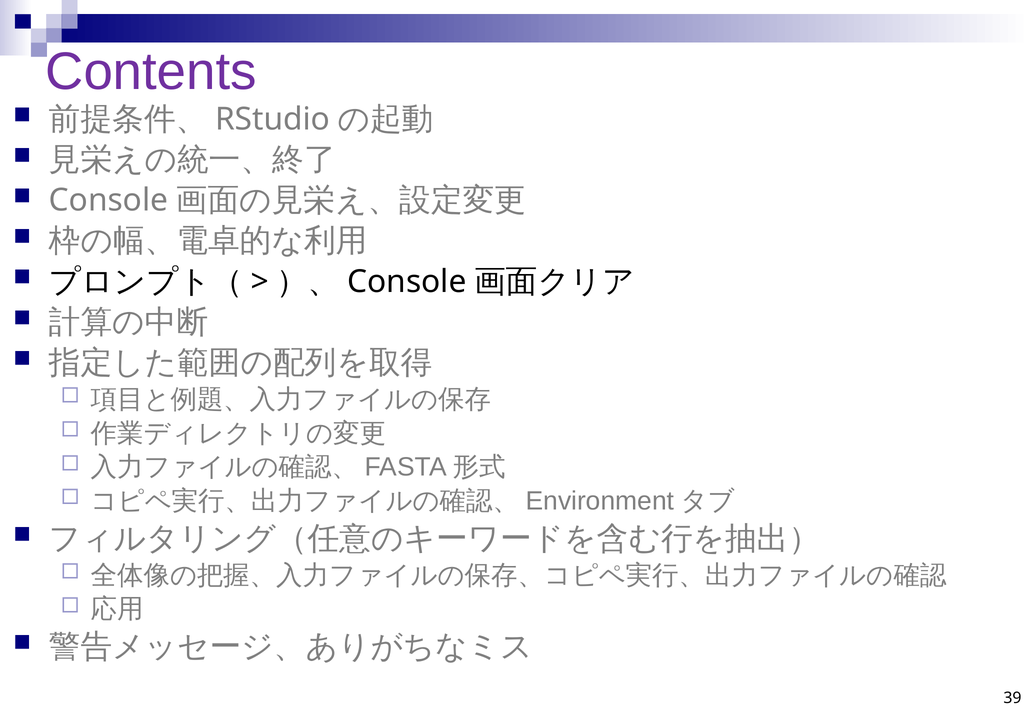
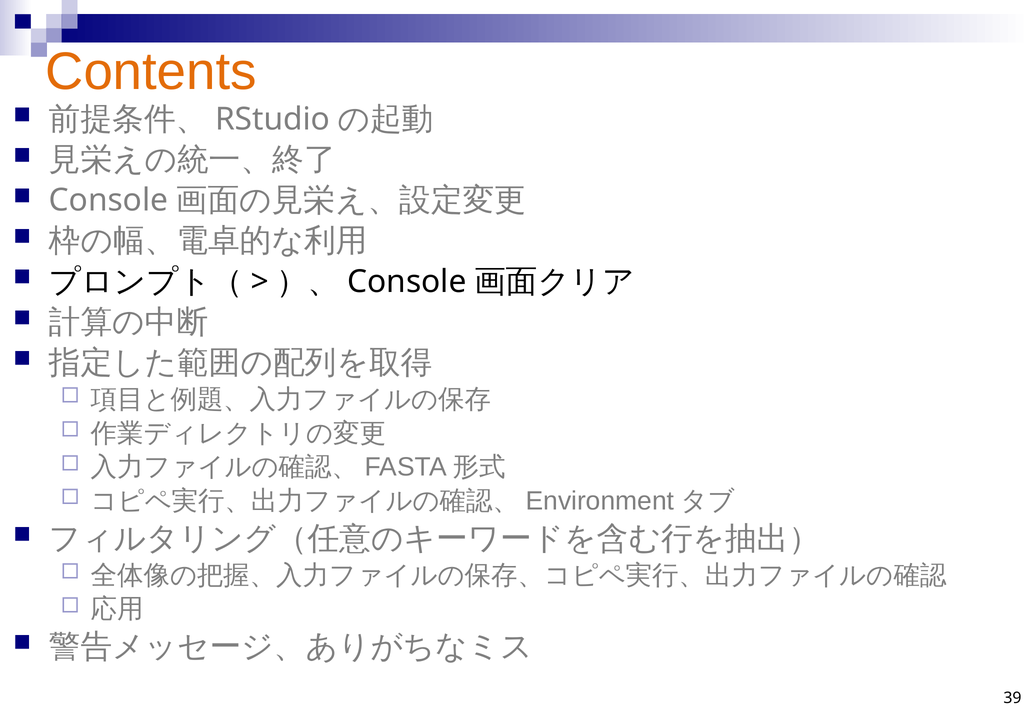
Contents colour: purple -> orange (151, 72)
